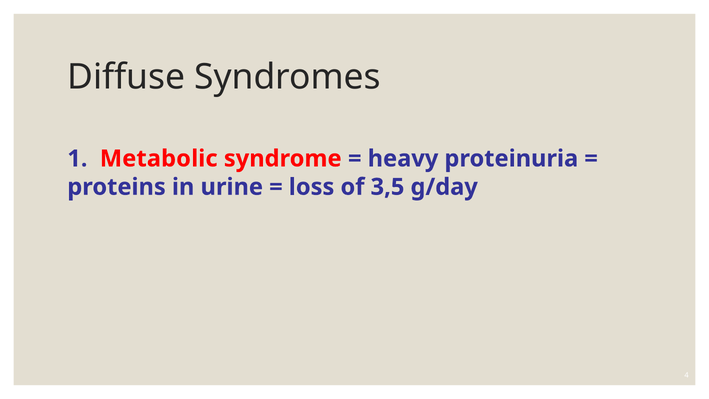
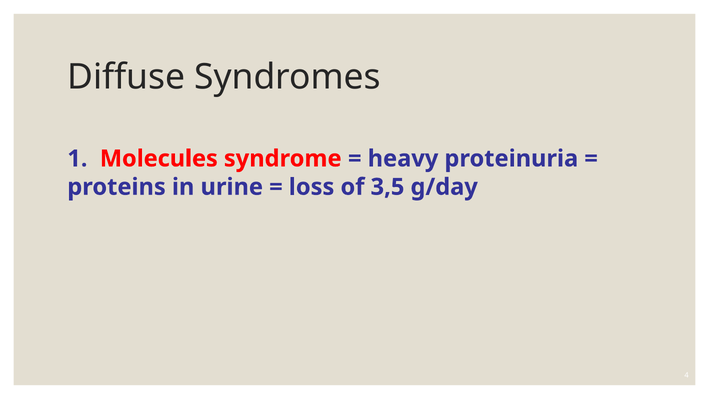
Metabolic: Metabolic -> Molecules (159, 159)
